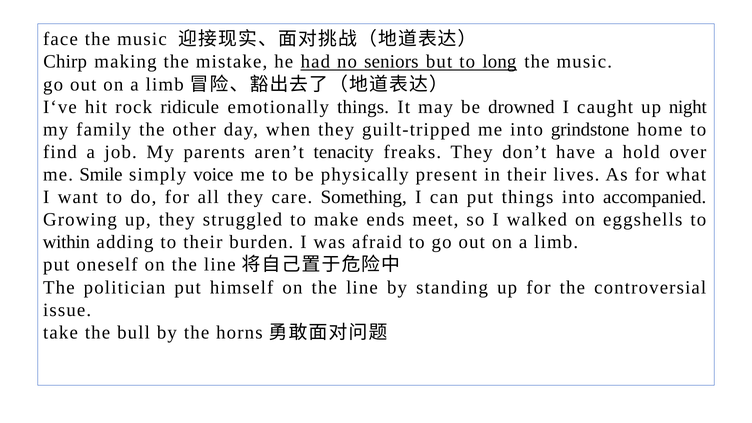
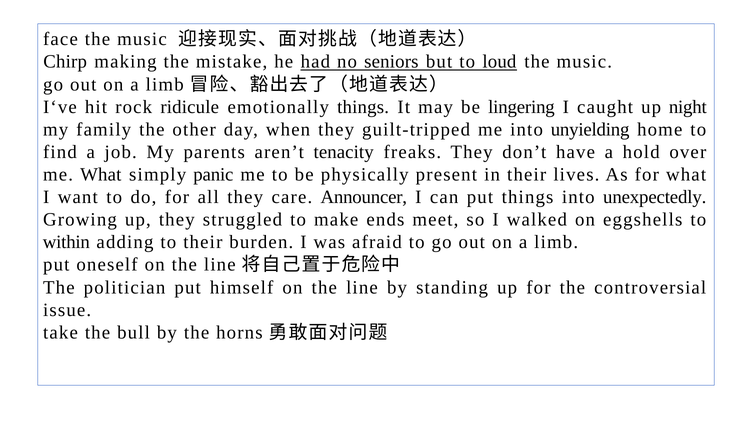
long: long -> loud (499, 62)
drowned: drowned -> lingering (521, 107)
grindstone: grindstone -> unyielding (590, 129)
me Smile: Smile -> What (101, 175)
voice: voice -> panic (213, 175)
Something: Something -> Announcer (364, 197)
accompanied: accompanied -> unexpectedly (655, 197)
